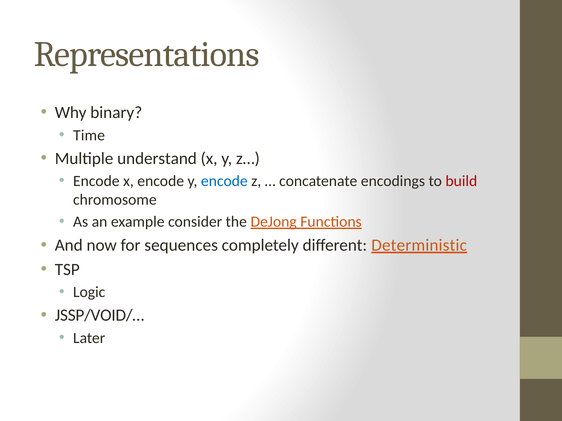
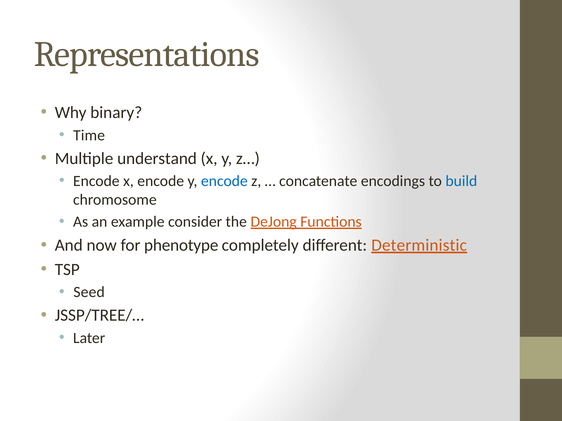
build colour: red -> blue (461, 181)
sequences: sequences -> phenotype (181, 245)
Logic: Logic -> Seed (89, 292)
JSSP/VOID/…: JSSP/VOID/… -> JSSP/TREE/… (99, 316)
